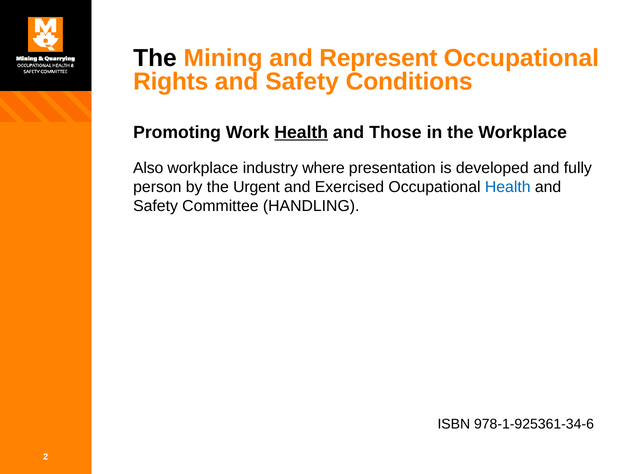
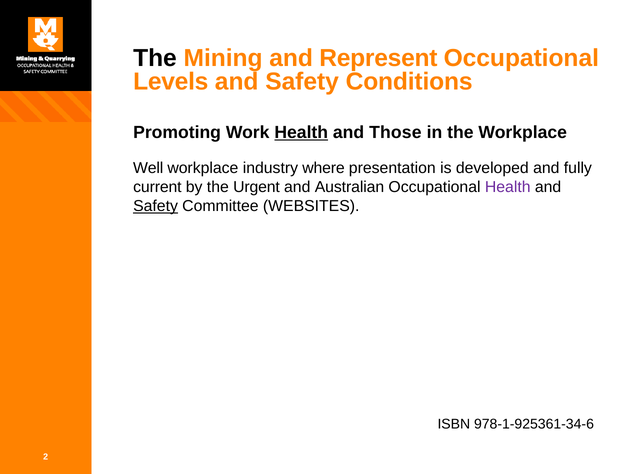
Rights: Rights -> Levels (171, 82)
Also: Also -> Well (148, 168)
person: person -> current (157, 187)
Exercised: Exercised -> Australian (350, 187)
Health colour: blue -> purple (508, 187)
Safety underline: none -> present (156, 206)
HANDLING: HANDLING -> WEBSITES (311, 206)
